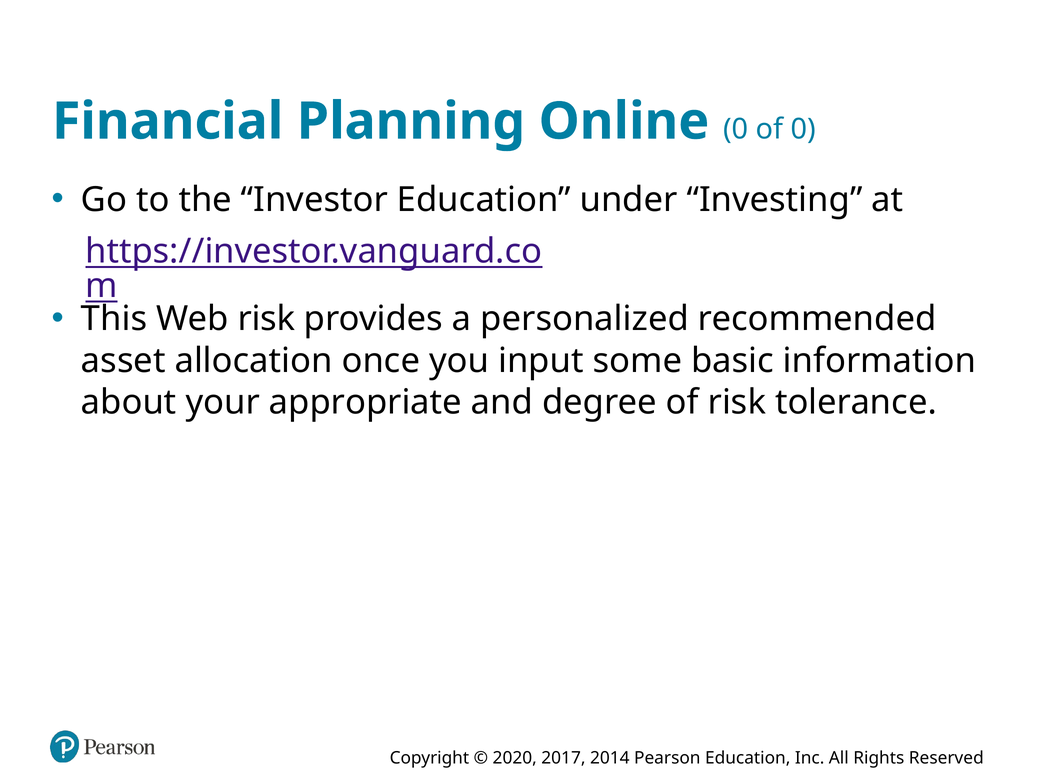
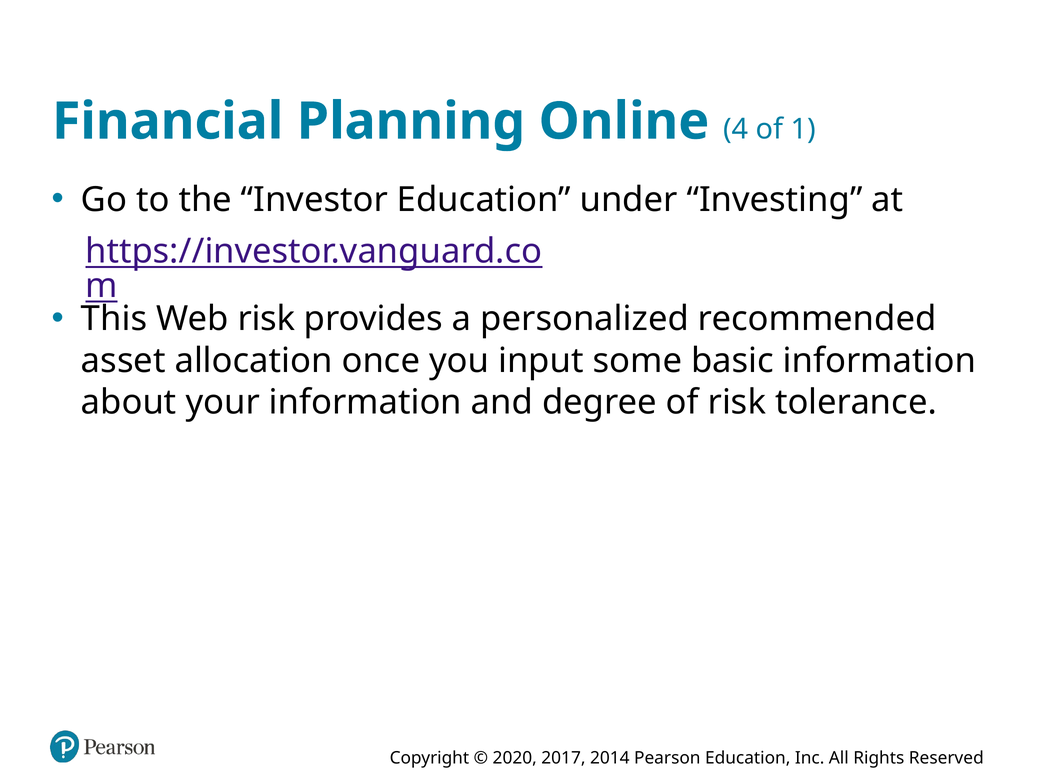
Online 0: 0 -> 4 (736, 129)
of 0: 0 -> 1 (803, 129)
your appropriate: appropriate -> information (365, 402)
